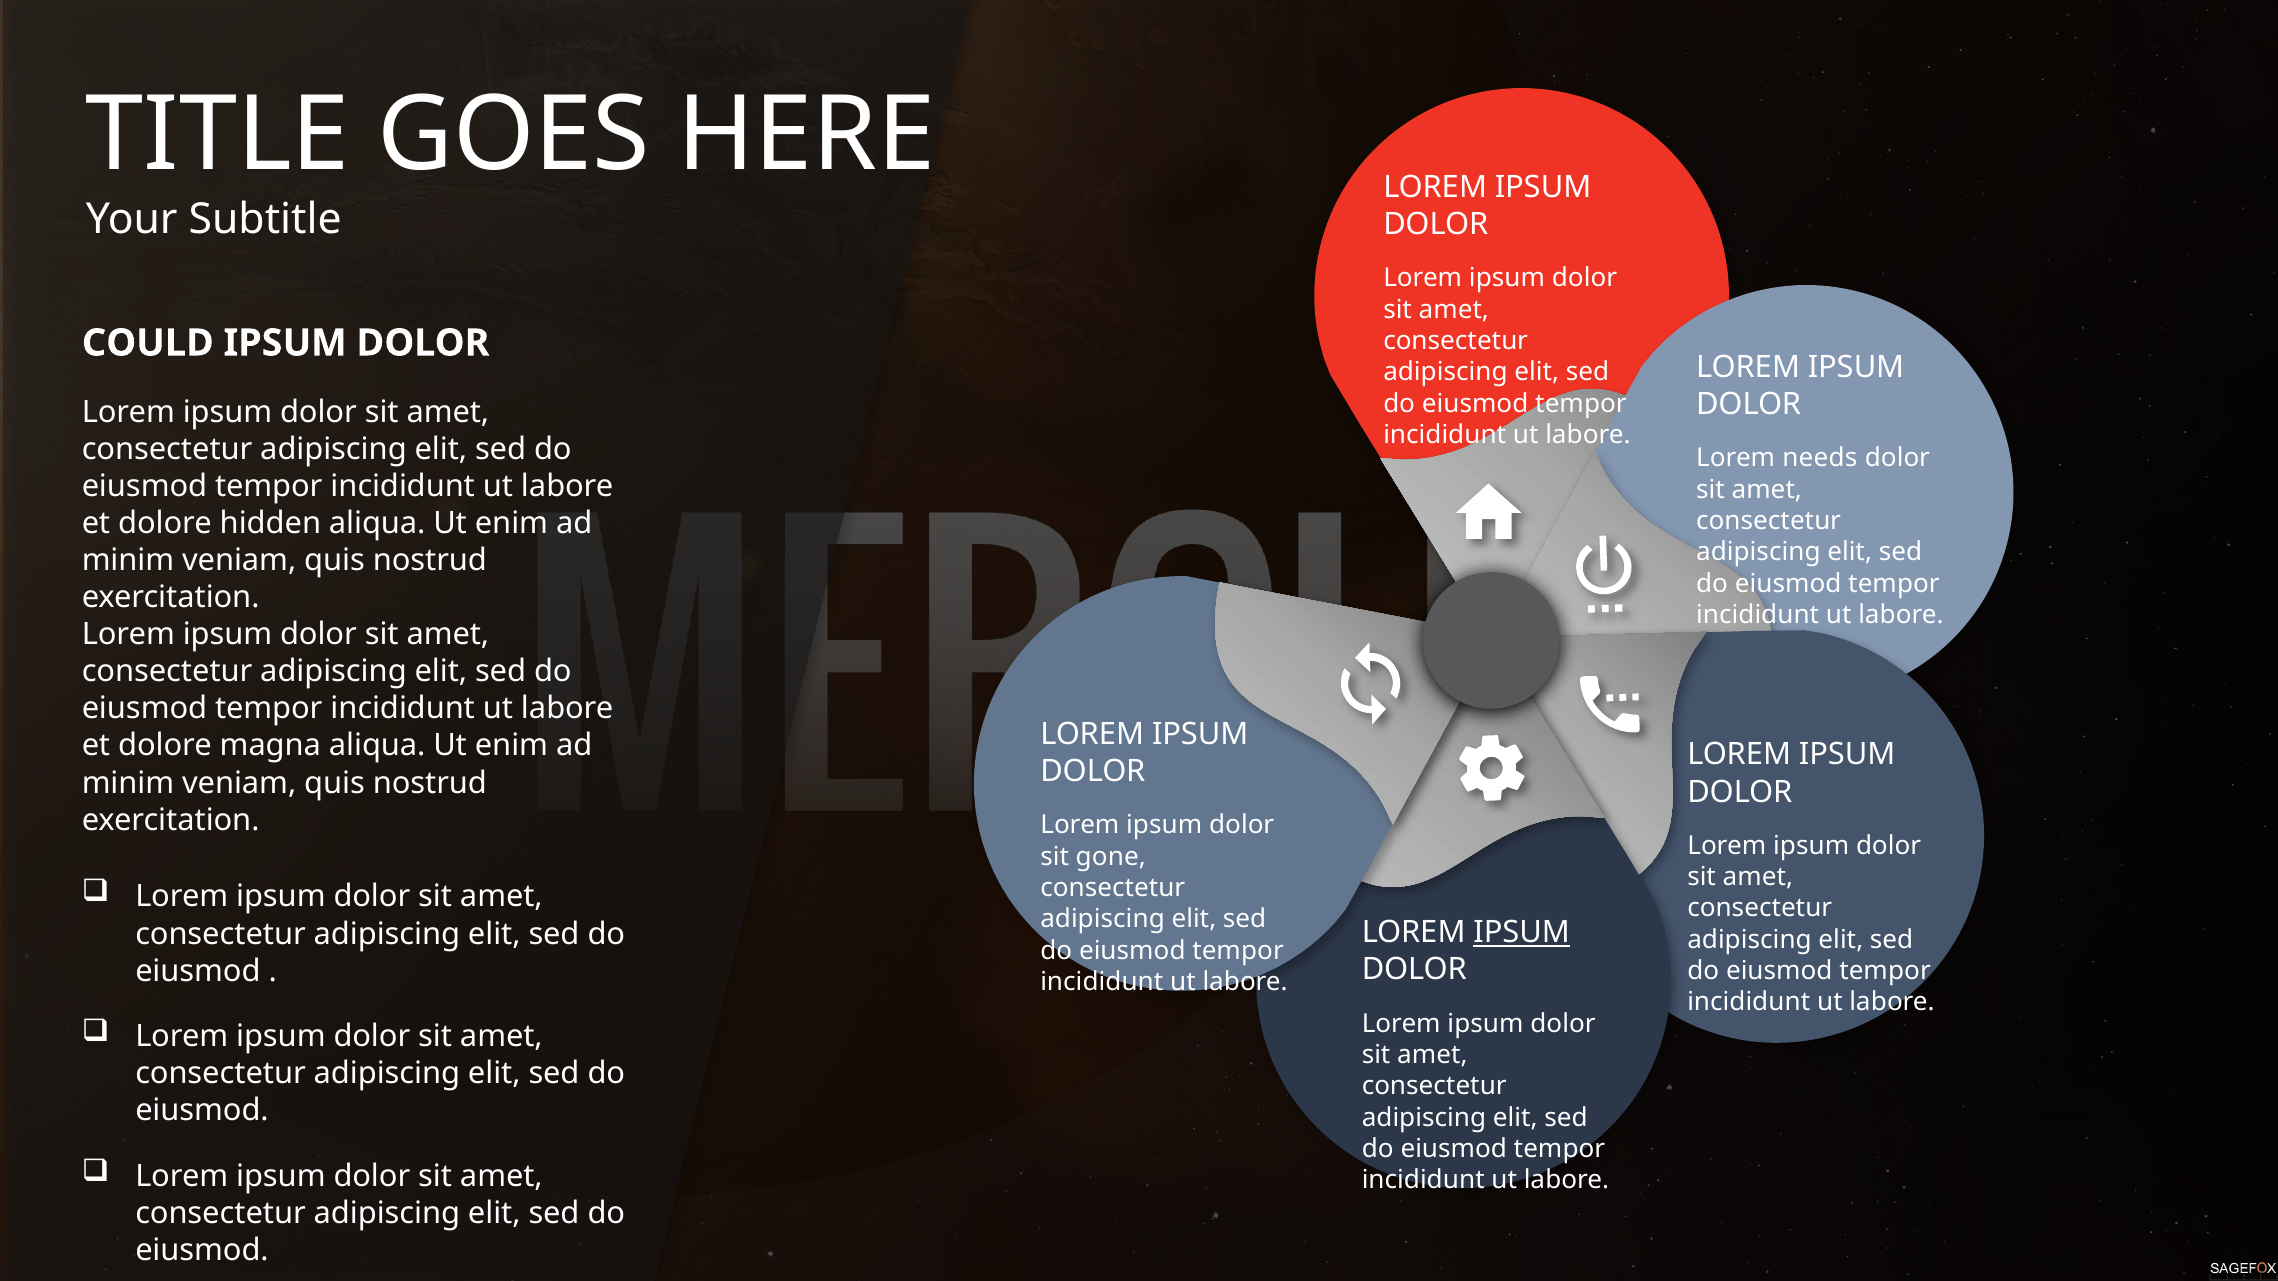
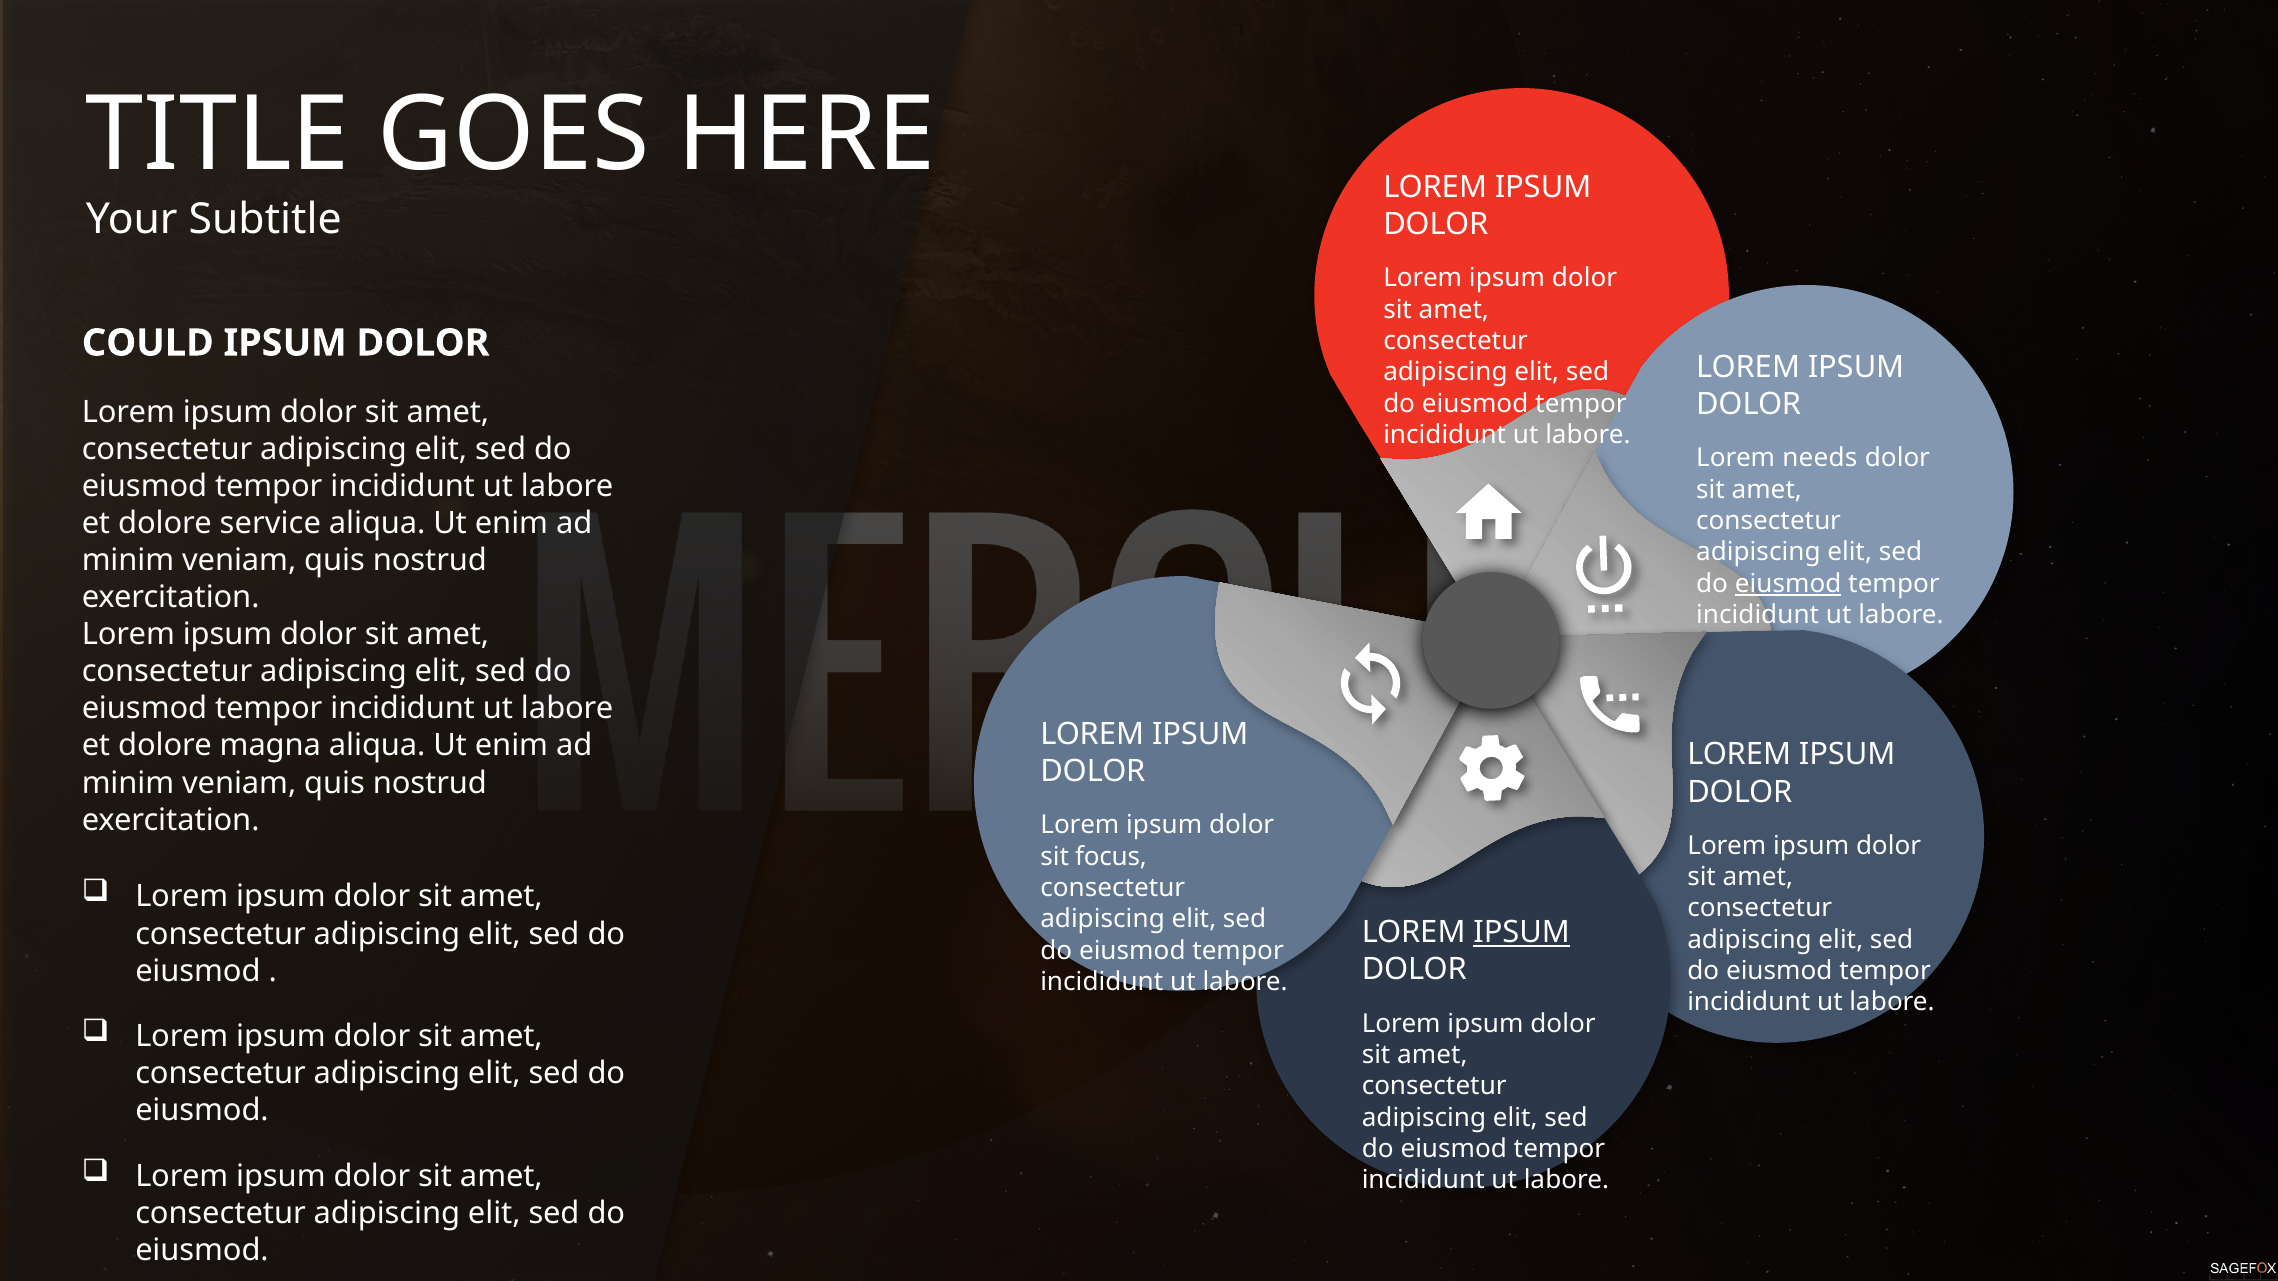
hidden: hidden -> service (270, 524)
eiusmod underline: none -> present (1788, 584)
gone: gone -> focus (1111, 857)
